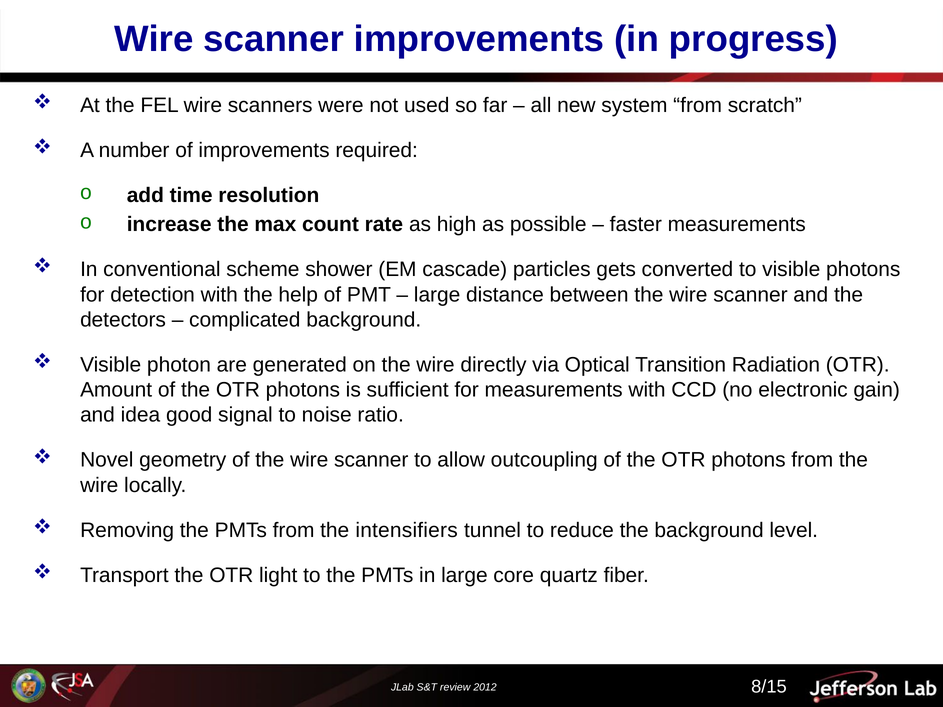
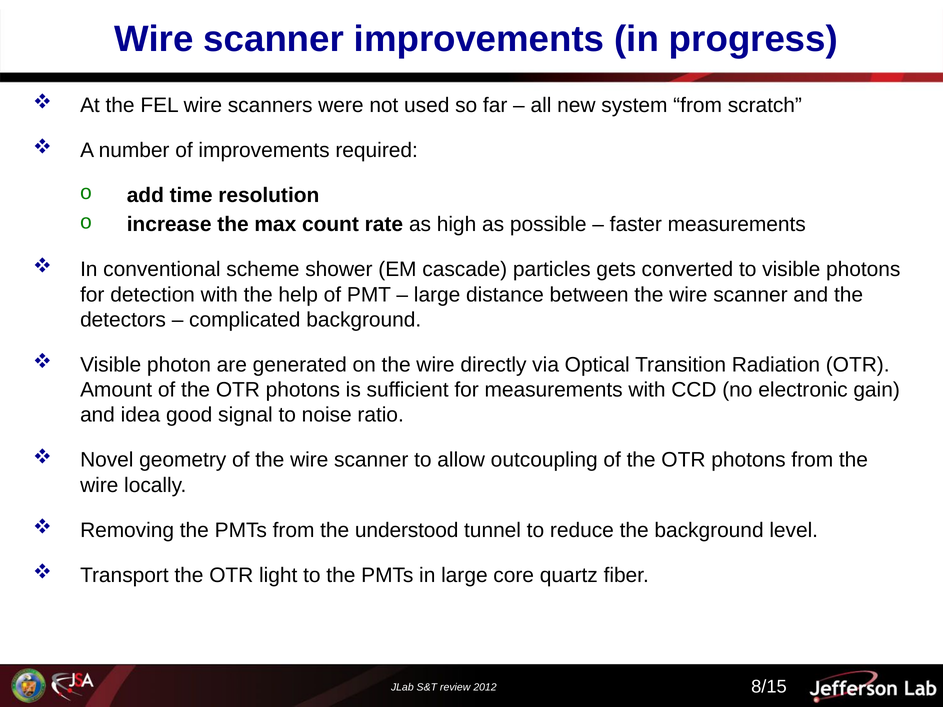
intensifiers: intensifiers -> understood (407, 530)
